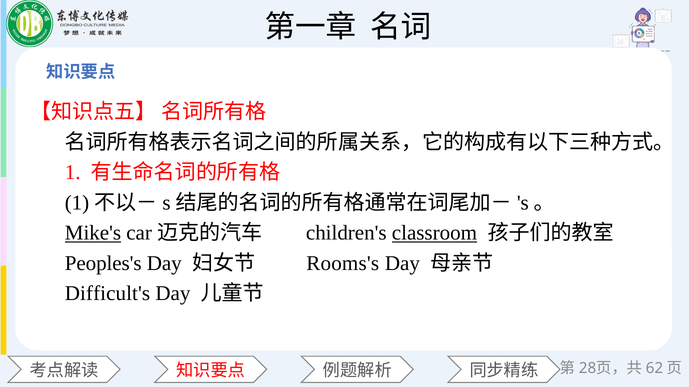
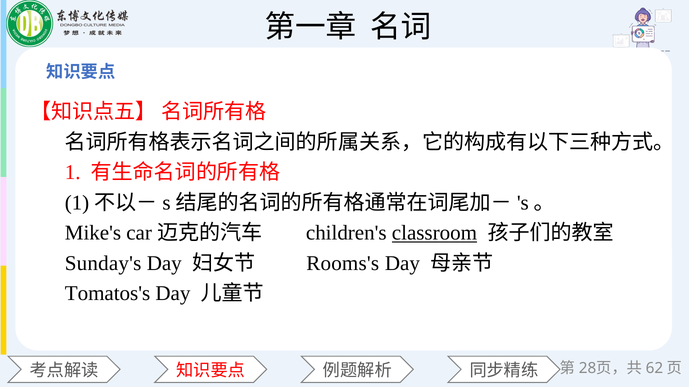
Mike's underline: present -> none (93, 233)
Peoples's: Peoples's -> Sunday's (103, 264)
Difficult's: Difficult's -> Tomatos's (108, 294)
